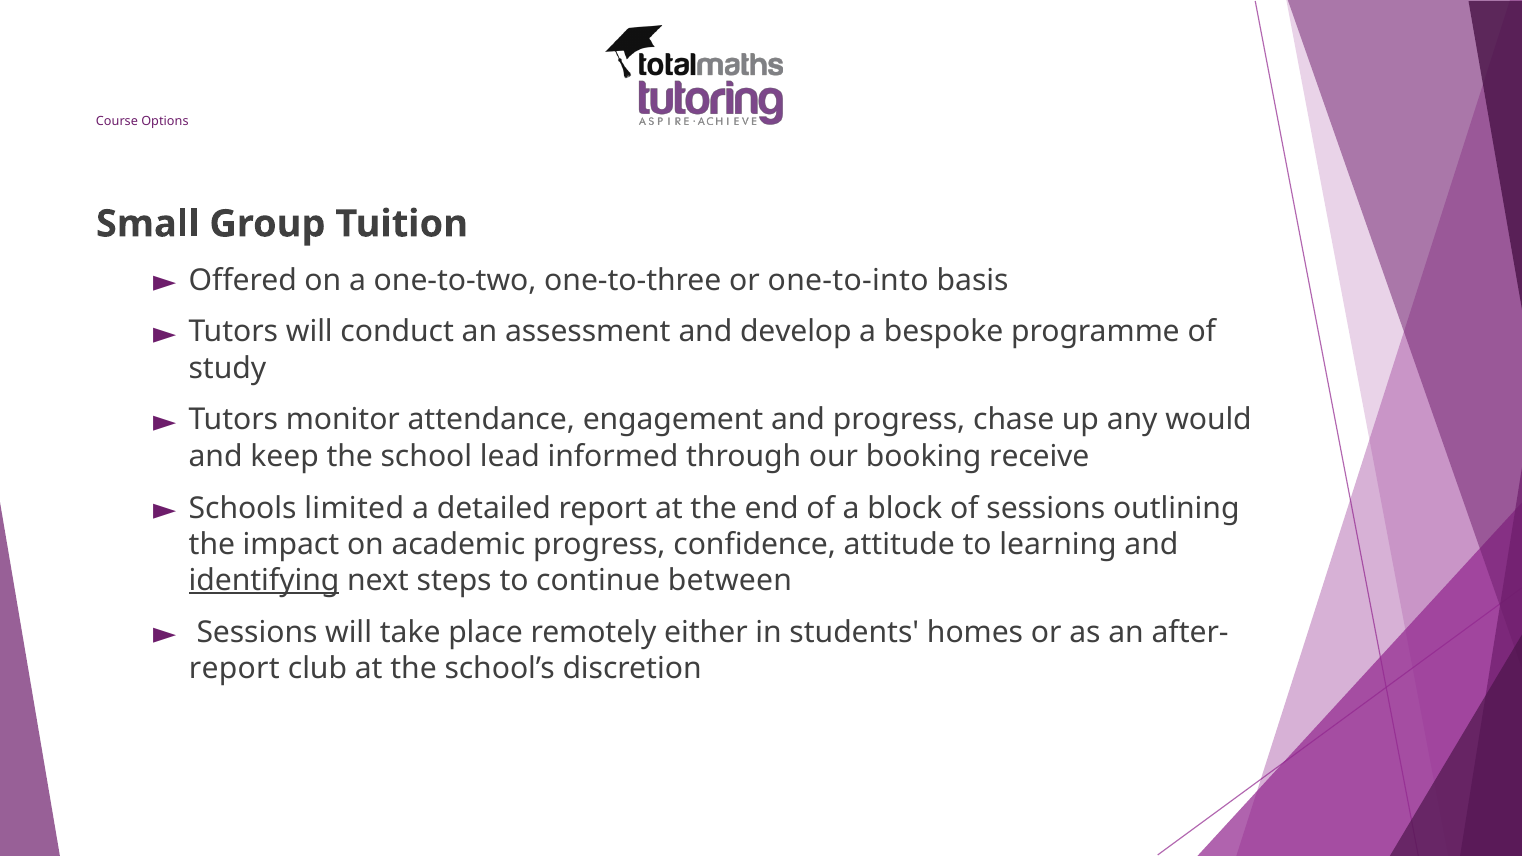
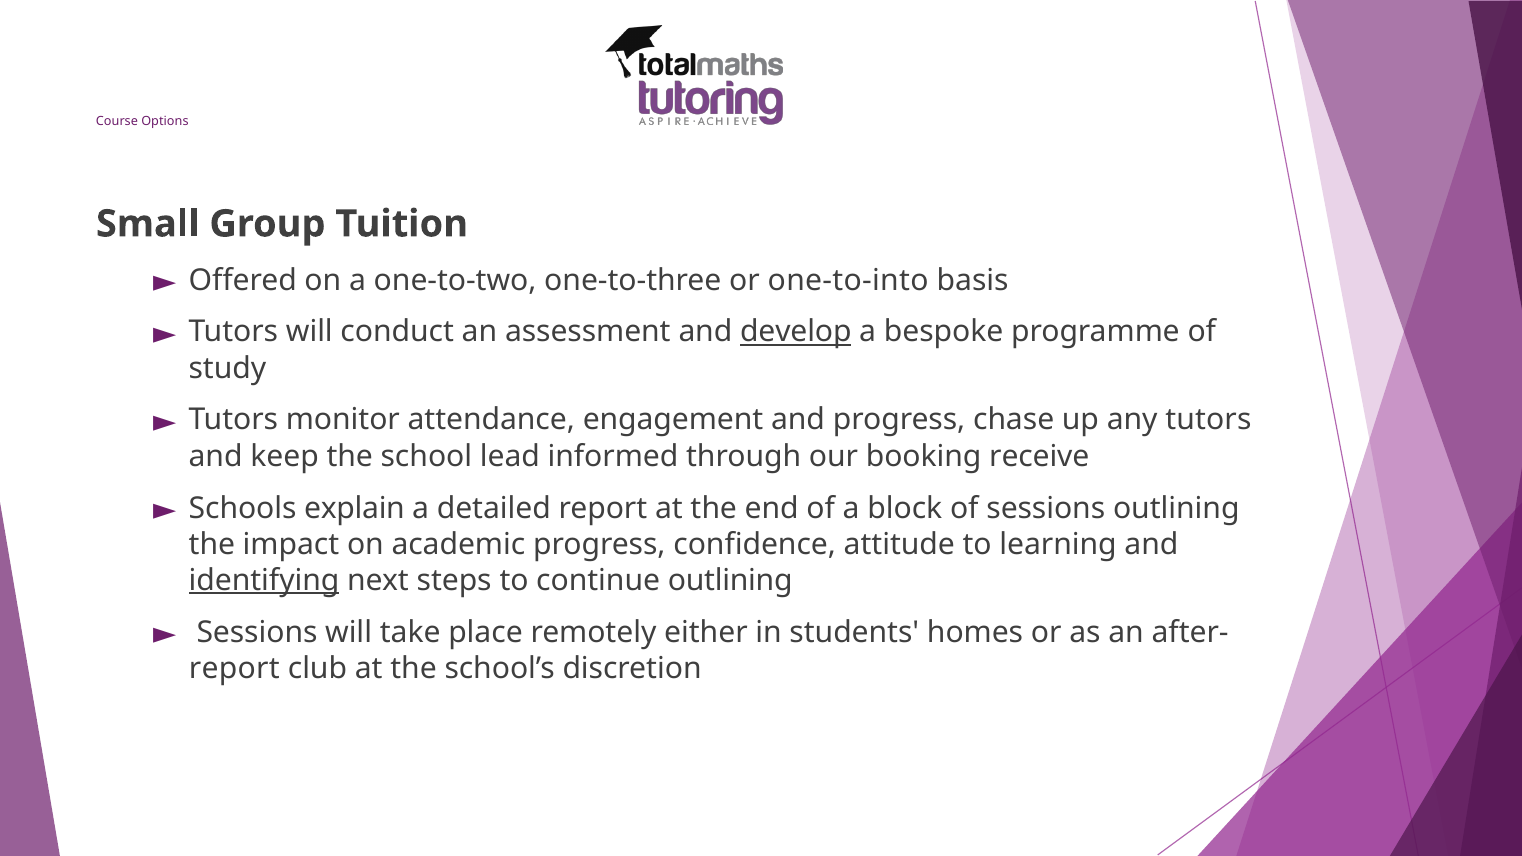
develop underline: none -> present (796, 332)
any would: would -> tutors (1208, 420)
limited: limited -> explain (355, 508)
continue between: between -> outlining (730, 580)
